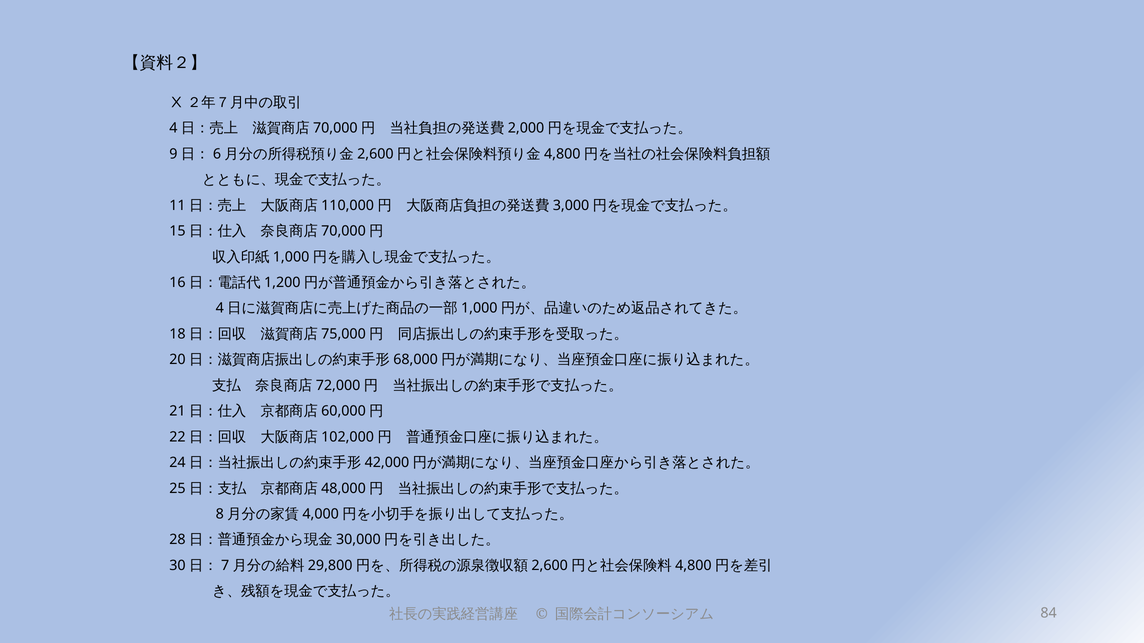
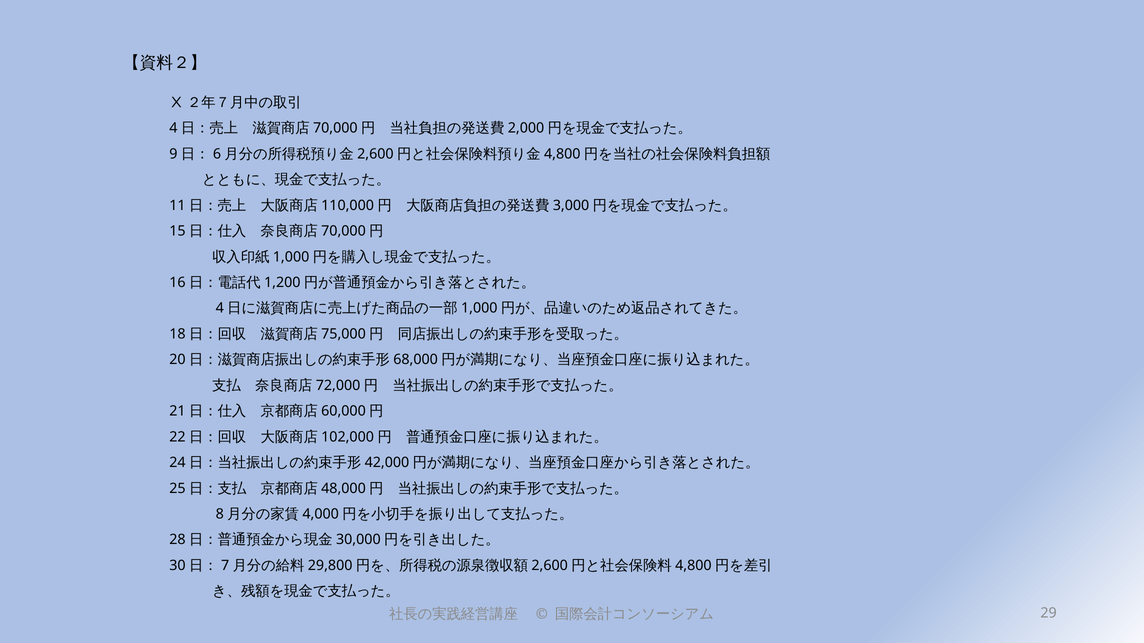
84: 84 -> 29 (1049, 613)
